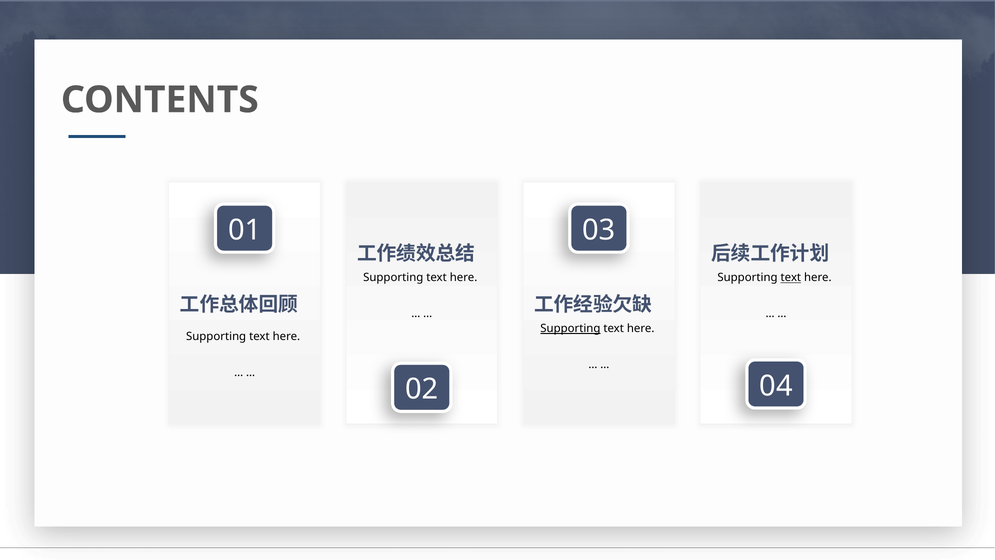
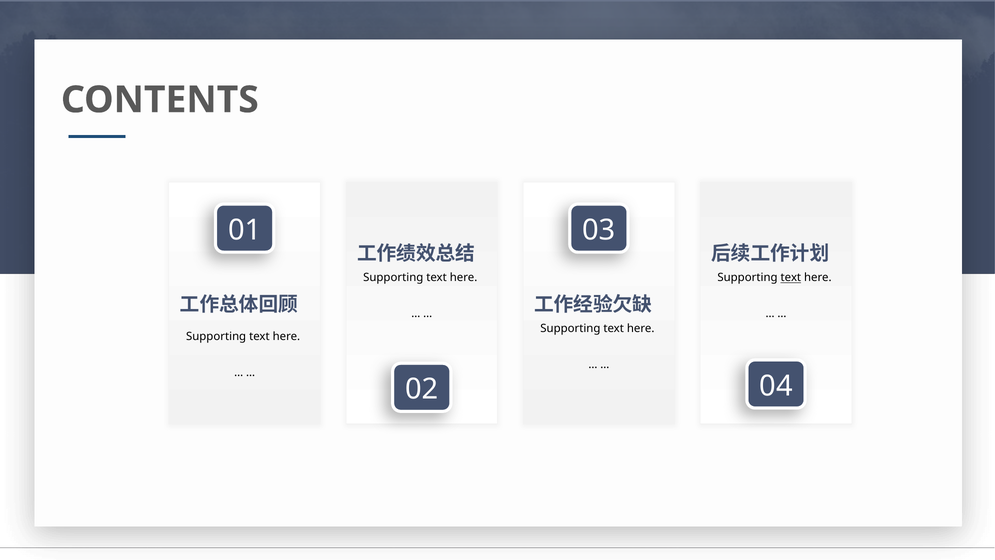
Supporting underline: present -> none (570, 328)
